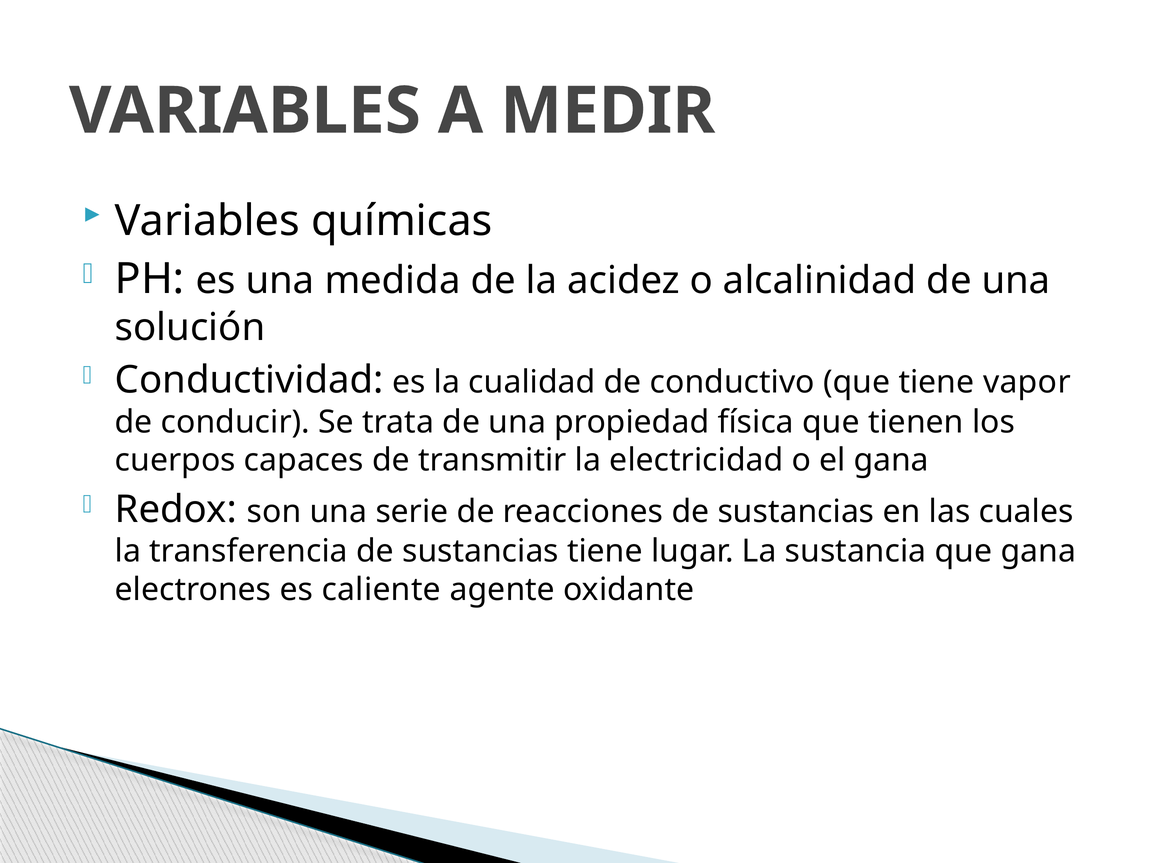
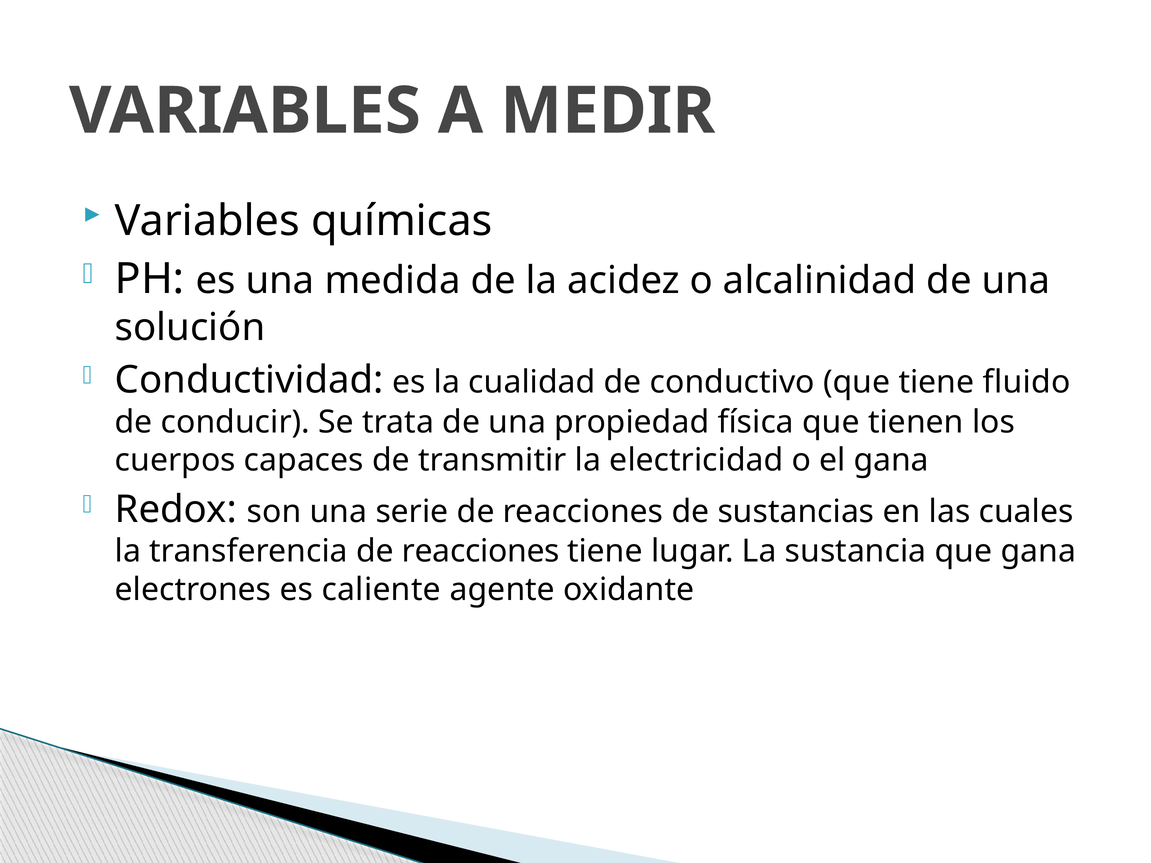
vapor: vapor -> fluido (1027, 382)
transferencia de sustancias: sustancias -> reacciones (481, 551)
